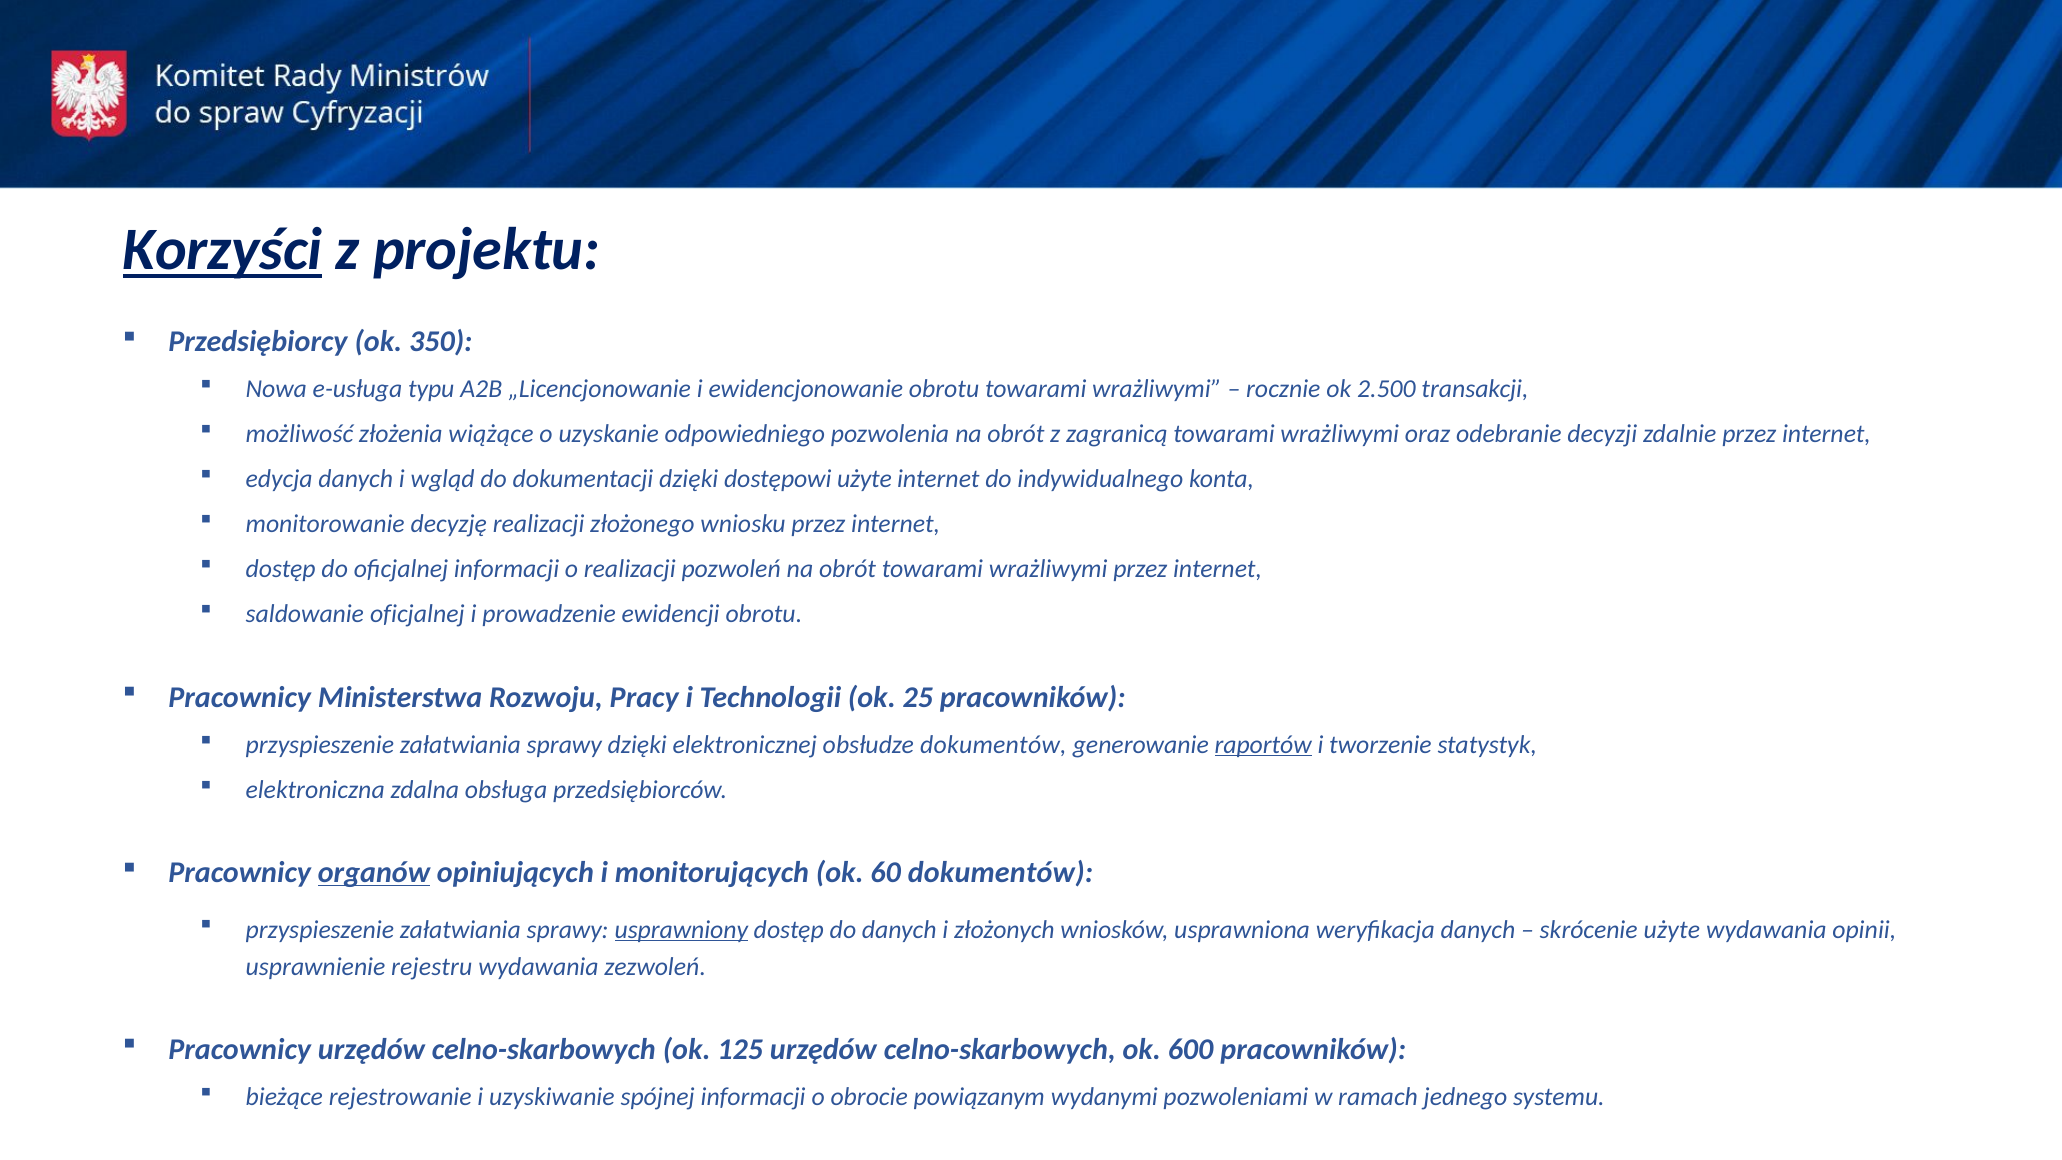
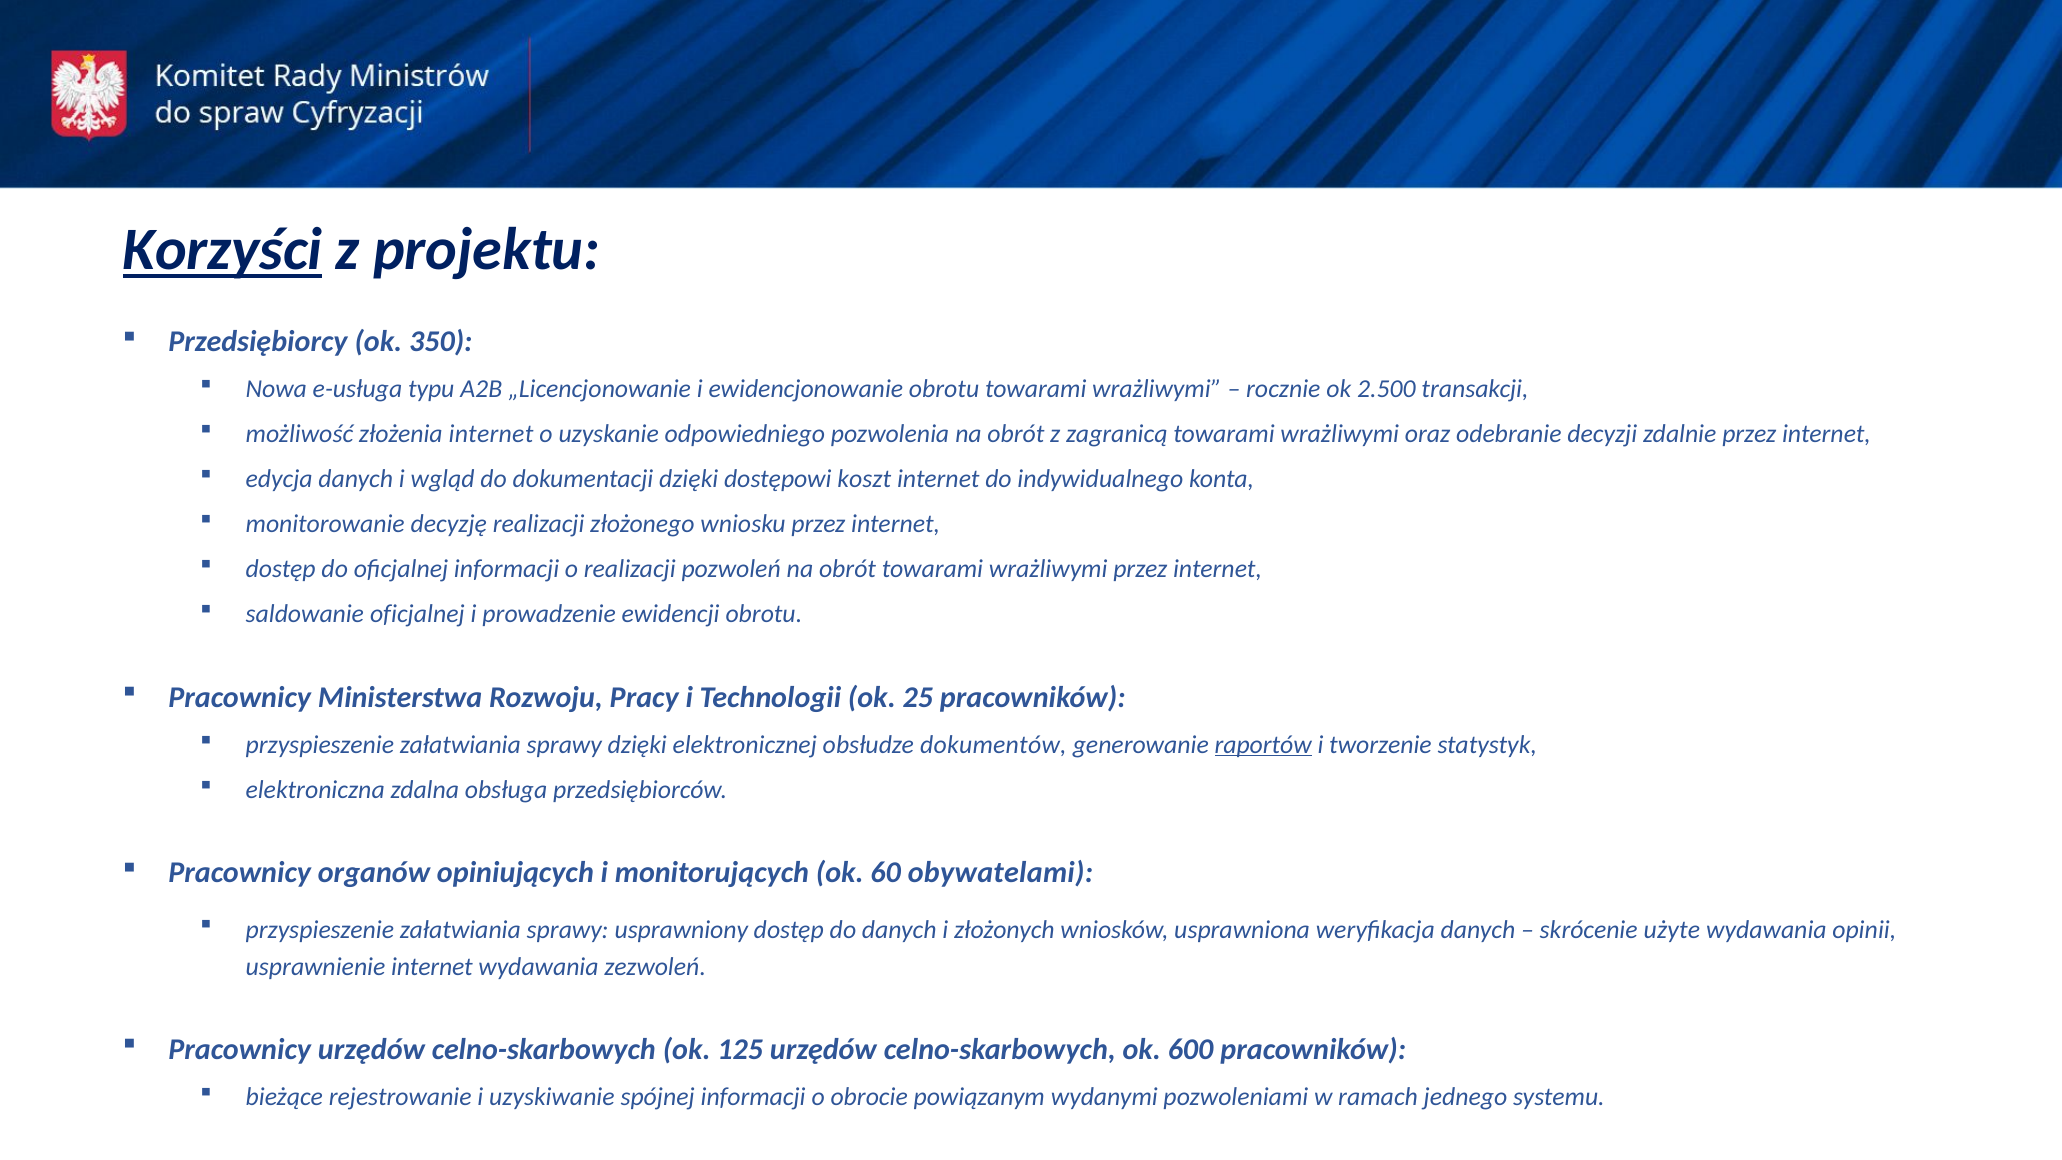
złożenia wiążące: wiążące -> internet (491, 434)
dostępowi użyte: użyte -> koszt (864, 479)
organów underline: present -> none (374, 872)
60 dokumentów: dokumentów -> obywatelami (1000, 872)
usprawniony underline: present -> none (681, 929)
usprawnienie rejestru: rejestru -> internet (432, 967)
